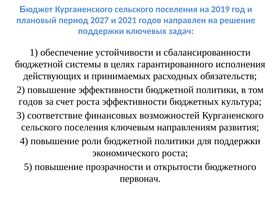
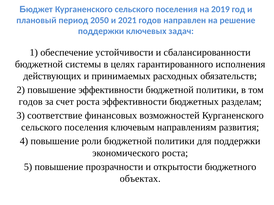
2027: 2027 -> 2050 (100, 20)
культура: культура -> разделам (241, 102)
первонач: первонач -> объектах (140, 179)
